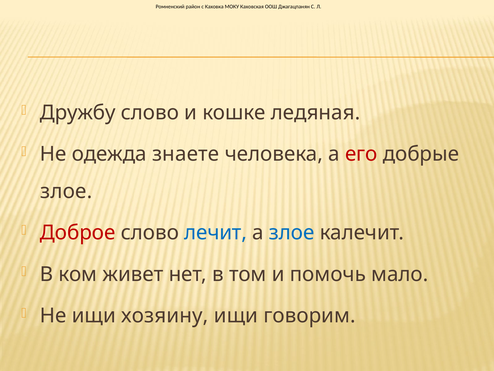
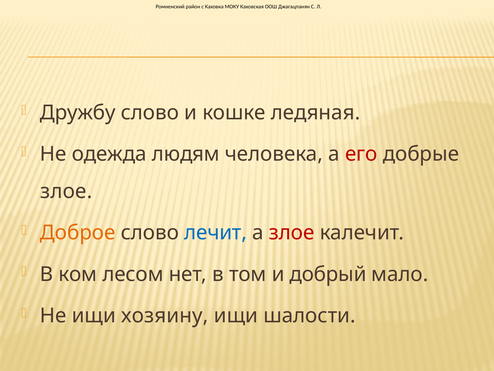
знаете: знаете -> людям (186, 154)
Доброе colour: red -> orange (78, 232)
злое colour: blue -> red (292, 232)
живет: живет -> лесом (133, 274)
помочь: помочь -> добрый (328, 274)
говорим: говорим -> шалости (309, 315)
